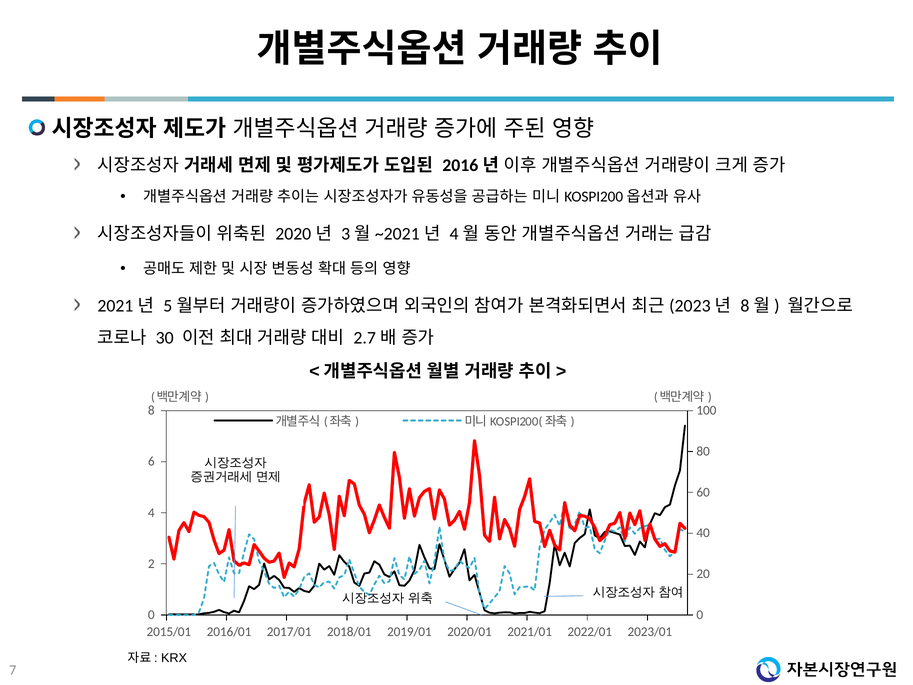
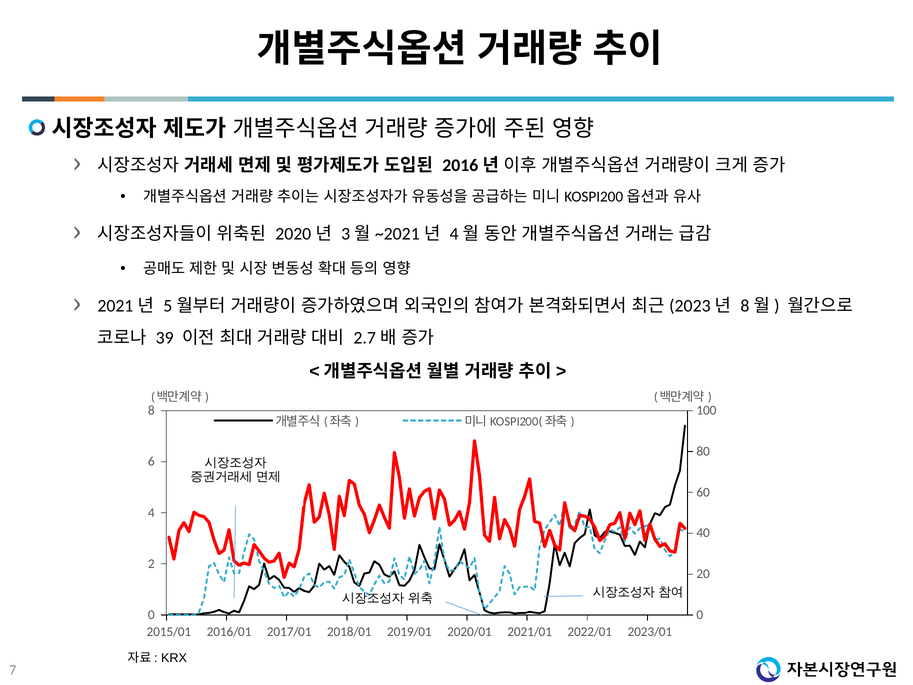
30: 30 -> 39 (165, 338)
